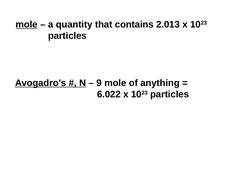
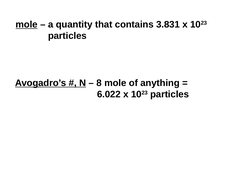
2.013: 2.013 -> 3.831 (168, 24)
9: 9 -> 8 (99, 83)
